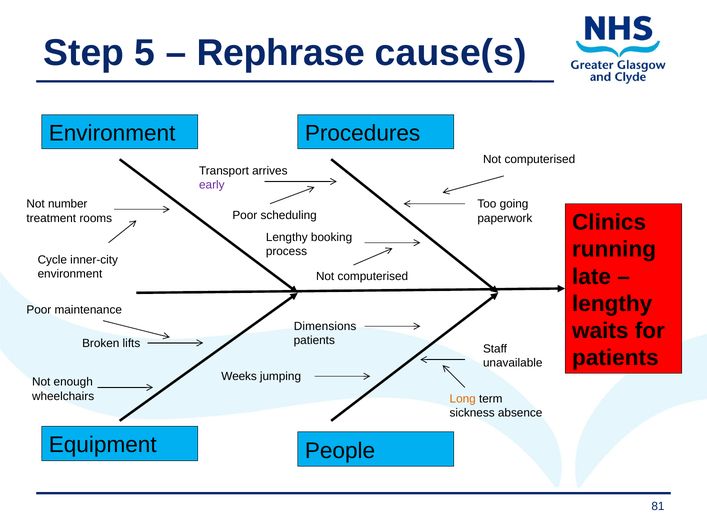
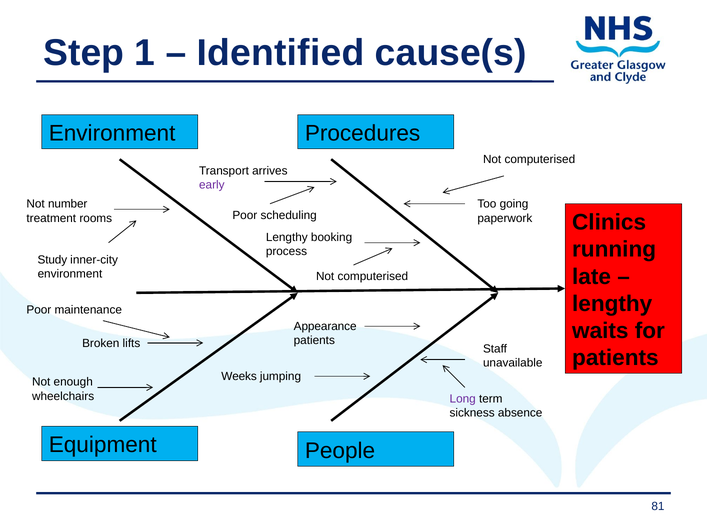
5: 5 -> 1 (145, 53)
Rephrase: Rephrase -> Identified (281, 53)
Cycle: Cycle -> Study (52, 260)
Dimensions: Dimensions -> Appearance (325, 327)
Long colour: orange -> purple (463, 399)
